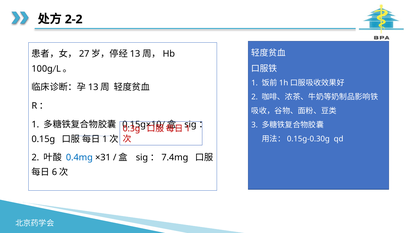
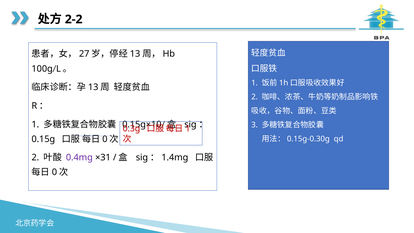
1: 1 -> 0 (105, 139)
0.4mg colour: blue -> purple (79, 157)
7.4mg: 7.4mg -> 1.4mg (175, 157)
6: 6 -> 0 (54, 172)
